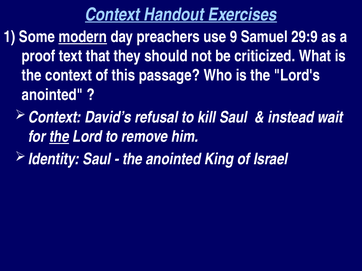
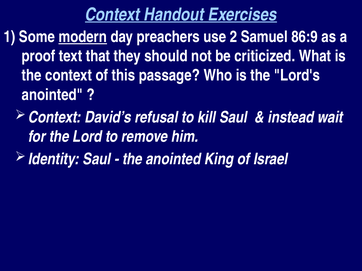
9: 9 -> 2 (233, 37)
29:9: 29:9 -> 86:9 (305, 37)
the underline: present -> none (59, 137)
